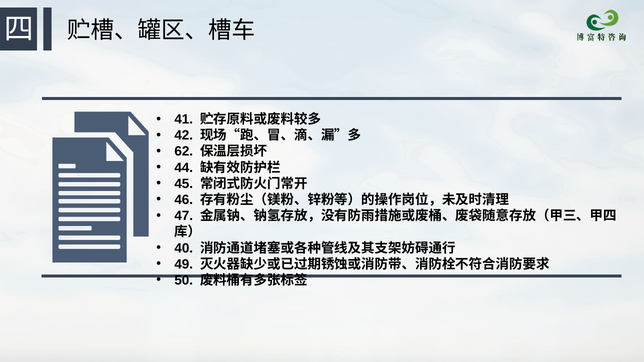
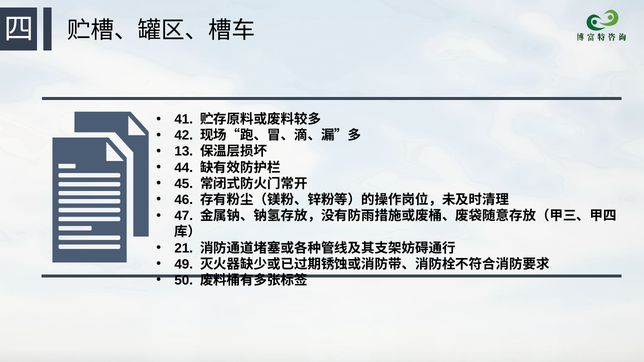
62: 62 -> 13 (184, 152)
40: 40 -> 21 (184, 248)
